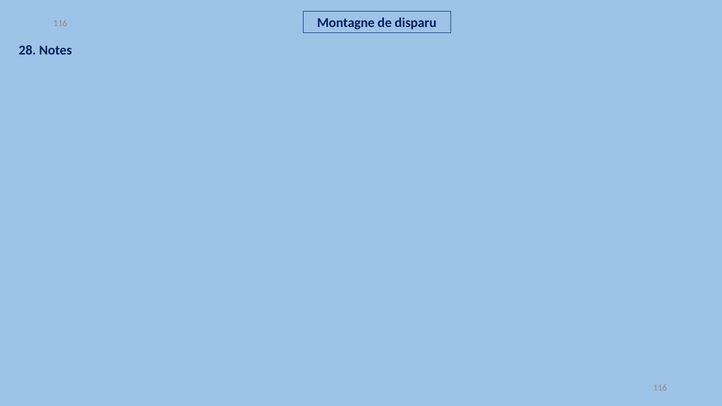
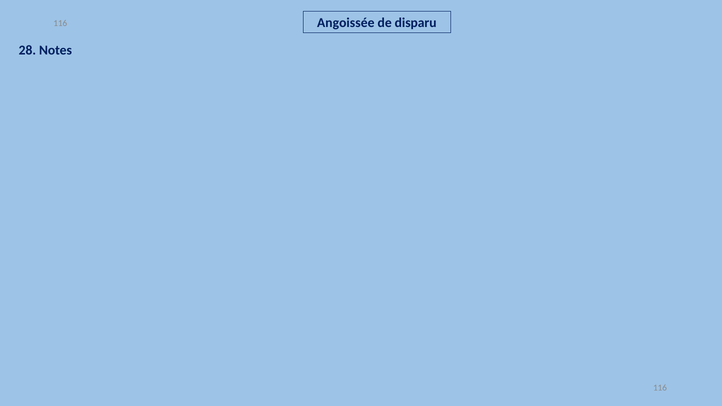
Montagne: Montagne -> Angoissée (346, 23)
